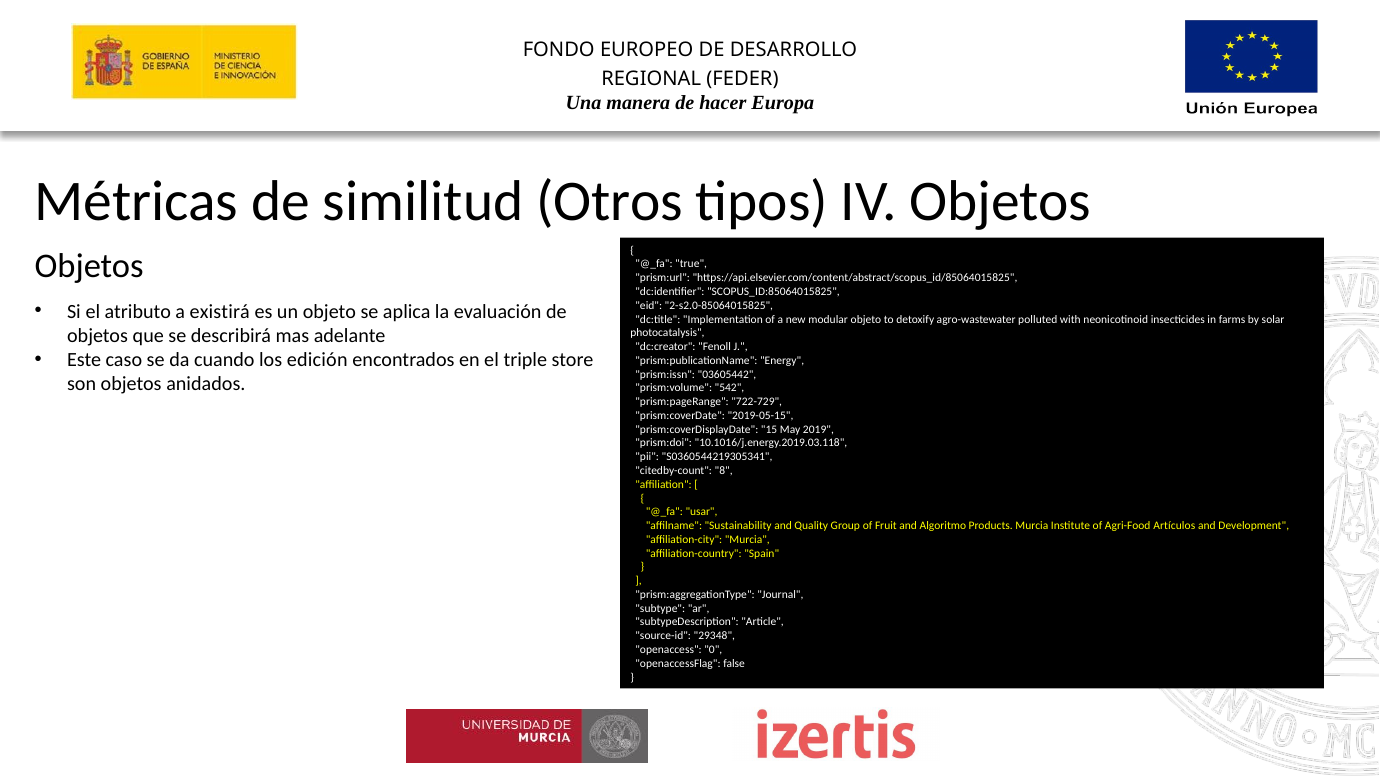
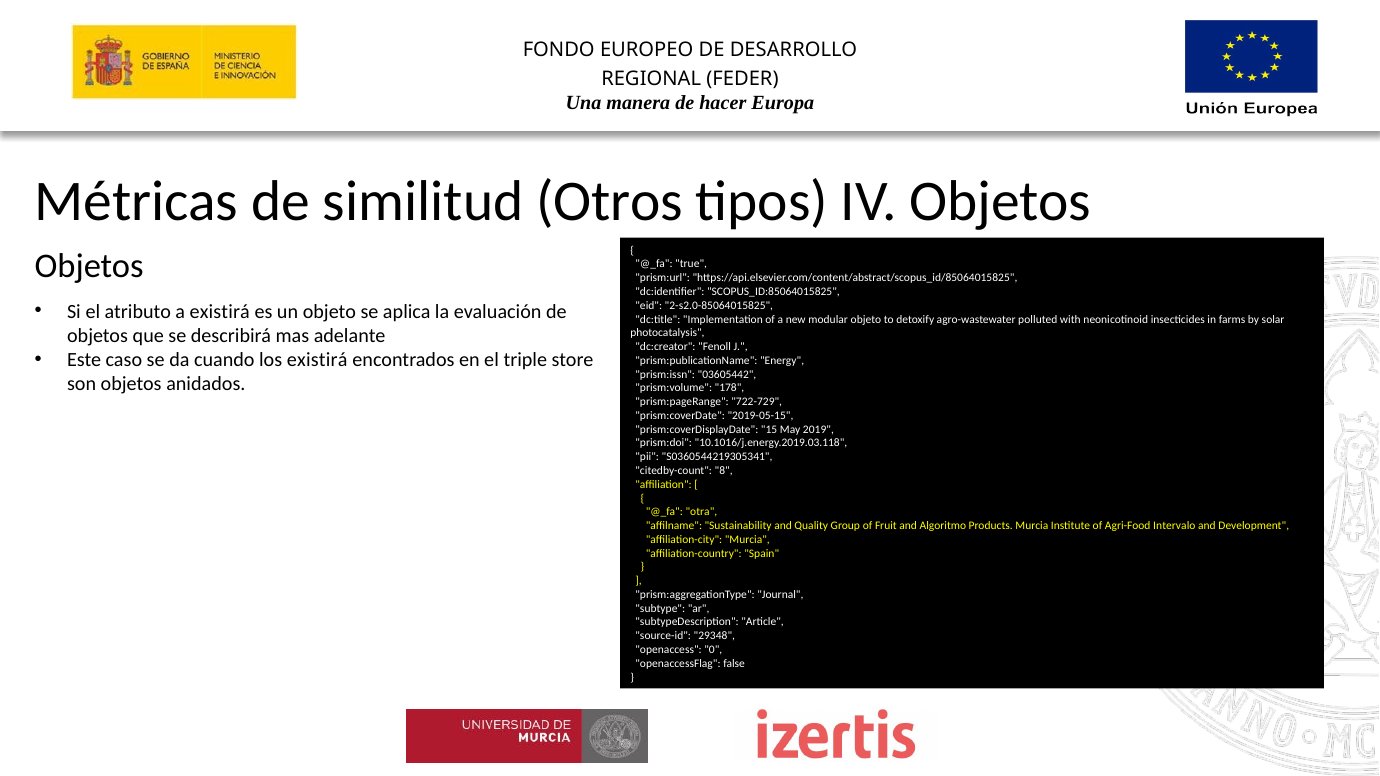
los edición: edición -> existirá (317, 360)
542: 542 -> 178 (729, 388)
usar: usar -> otra (701, 512)
Artículos: Artículos -> Intervalo (1174, 526)
